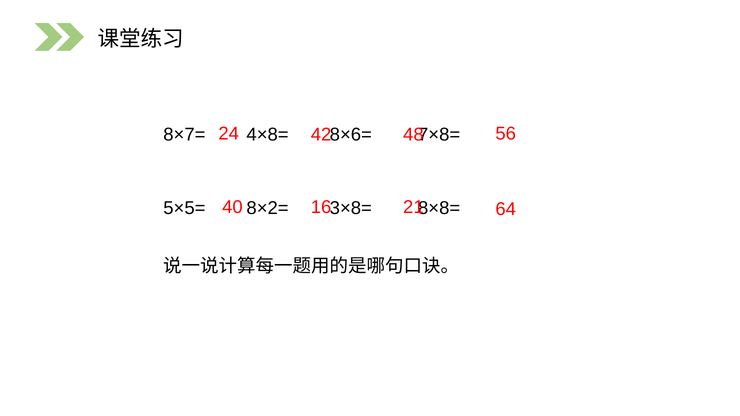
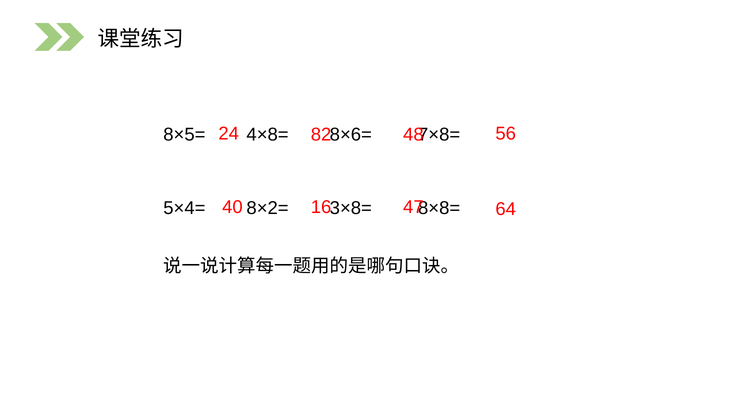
42: 42 -> 82 (321, 135)
8×7=: 8×7= -> 8×5= (184, 135)
21: 21 -> 47 (413, 208)
5×5=: 5×5= -> 5×4= (184, 208)
